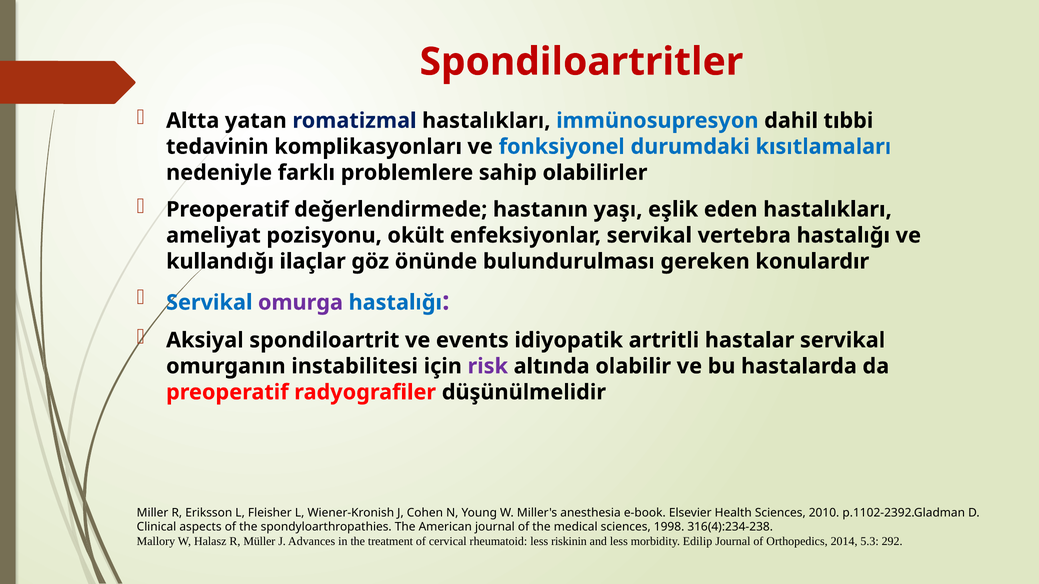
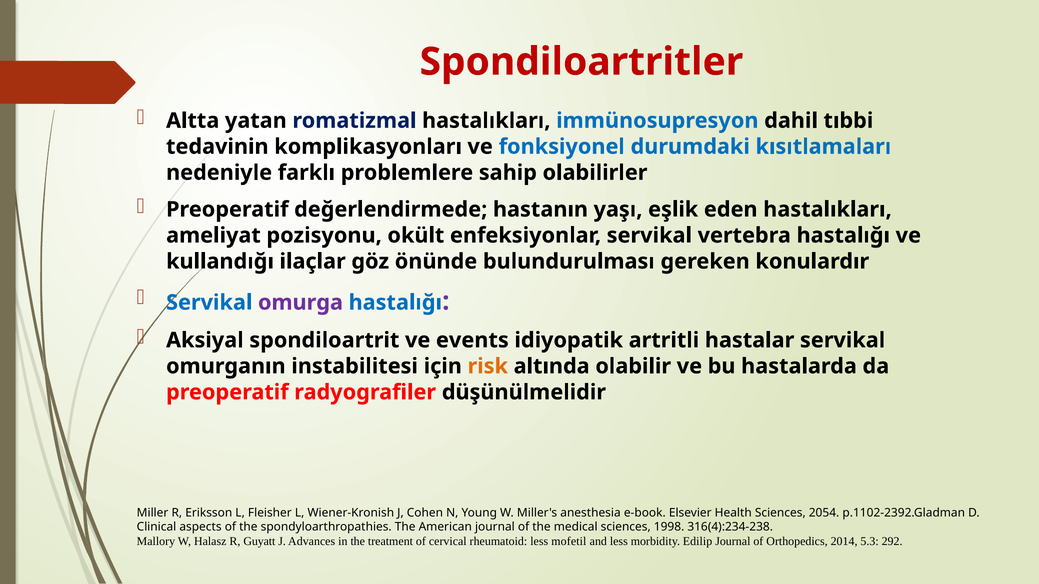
risk colour: purple -> orange (488, 366)
2010: 2010 -> 2054 (824, 513)
Müller: Müller -> Guyatt (259, 542)
riskinin: riskinin -> mofetil (569, 542)
